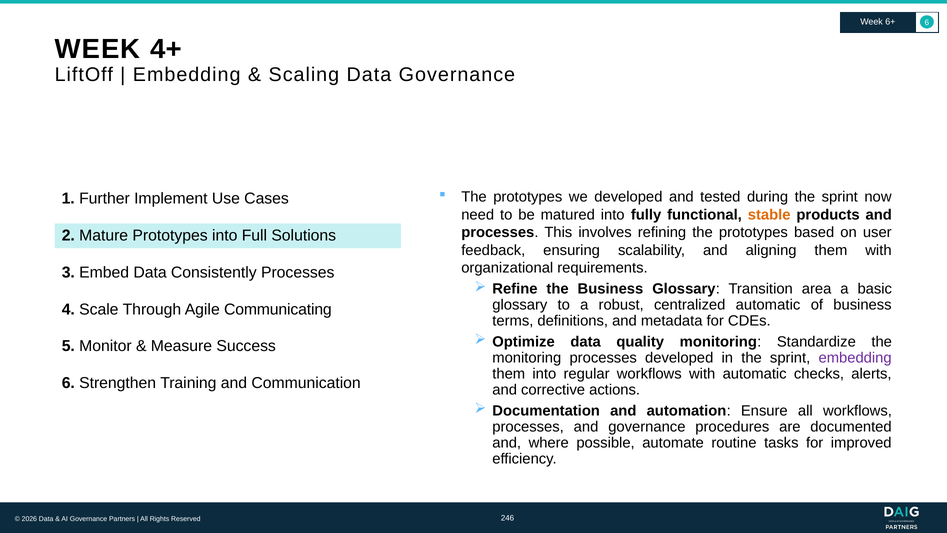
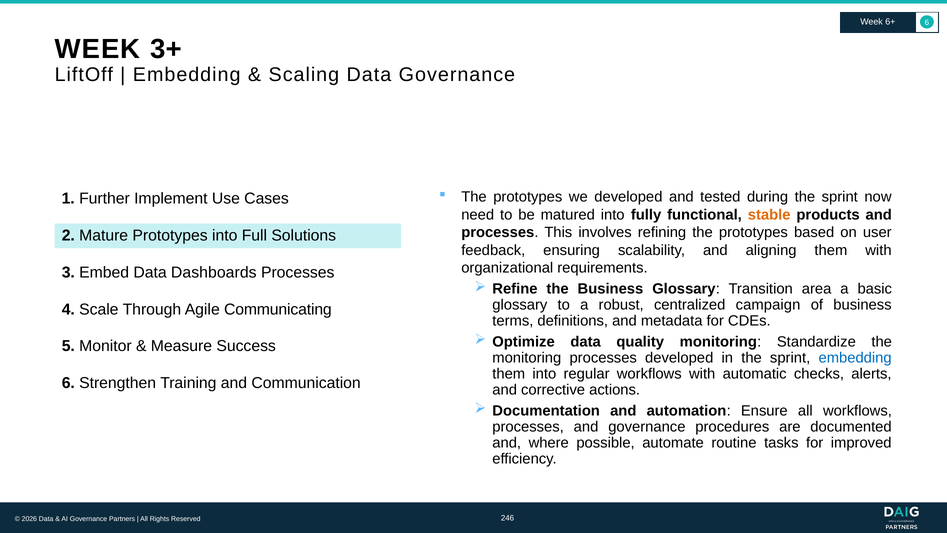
4+: 4+ -> 3+ (166, 49)
Consistently: Consistently -> Dashboards (214, 273)
centralized automatic: automatic -> campaign (768, 305)
embedding colour: purple -> blue (855, 358)
